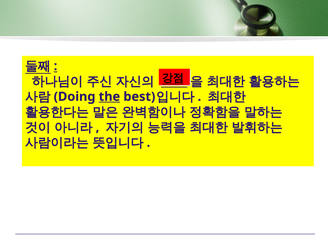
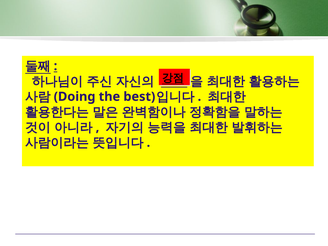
the underline: present -> none (109, 97)
